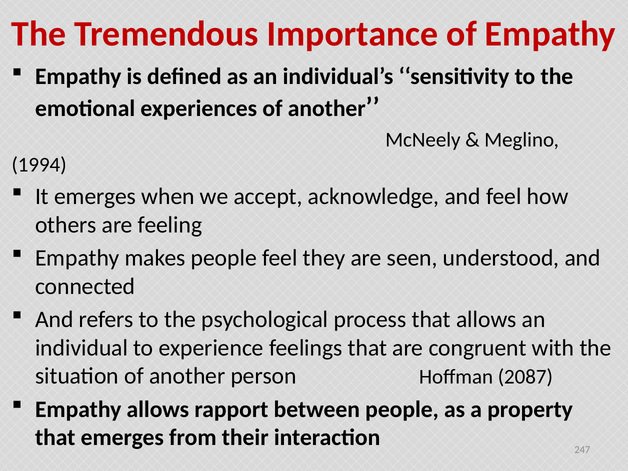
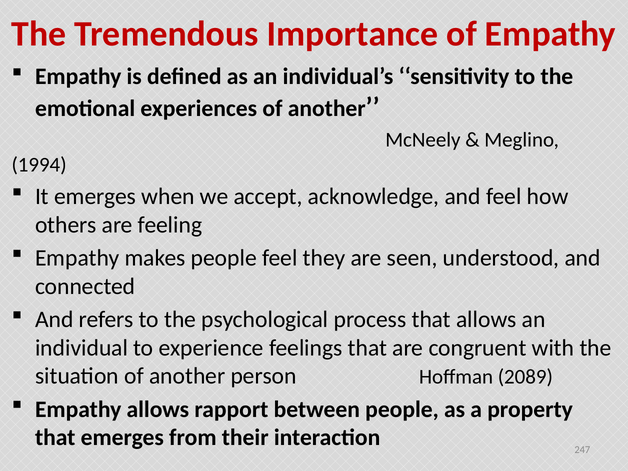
2087: 2087 -> 2089 (525, 377)
